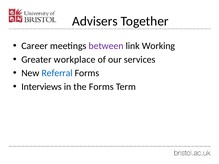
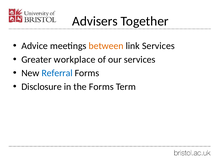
Career: Career -> Advice (35, 46)
between colour: purple -> orange (106, 46)
link Working: Working -> Services (158, 46)
Interviews: Interviews -> Disclosure (42, 87)
